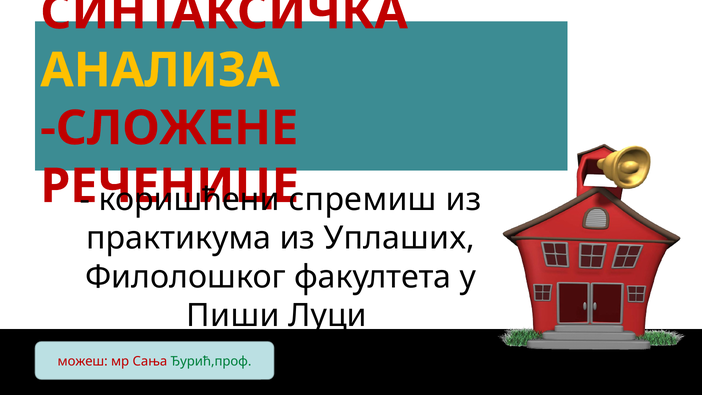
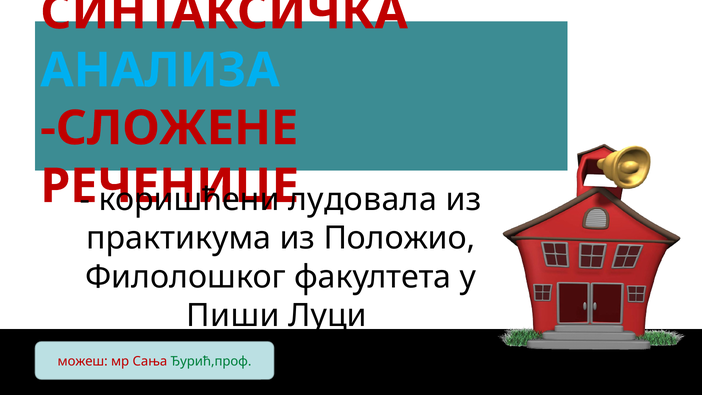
АНАЛИЗА colour: yellow -> light blue (160, 70)
спремиш: спремиш -> лудовала (363, 200)
Уплаших: Уплаших -> Положио (399, 238)
